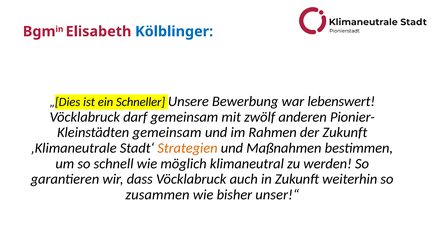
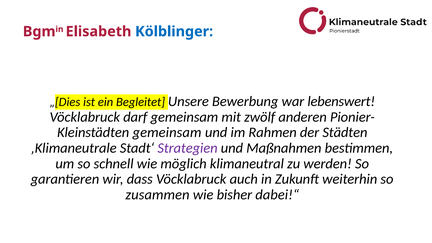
Schneller: Schneller -> Begleitet (141, 102)
der Zukunft: Zukunft -> Städten (345, 133)
Strategien colour: orange -> purple (188, 148)
unser!“: unser!“ -> dabei!“ (277, 195)
